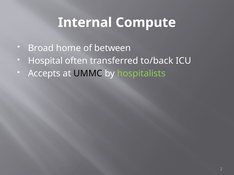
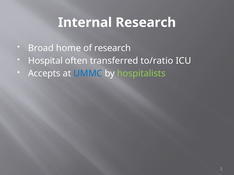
Internal Compute: Compute -> Research (146, 23)
of between: between -> research (113, 48)
to/back: to/back -> to/ratio (157, 61)
UMMC colour: black -> blue (88, 74)
